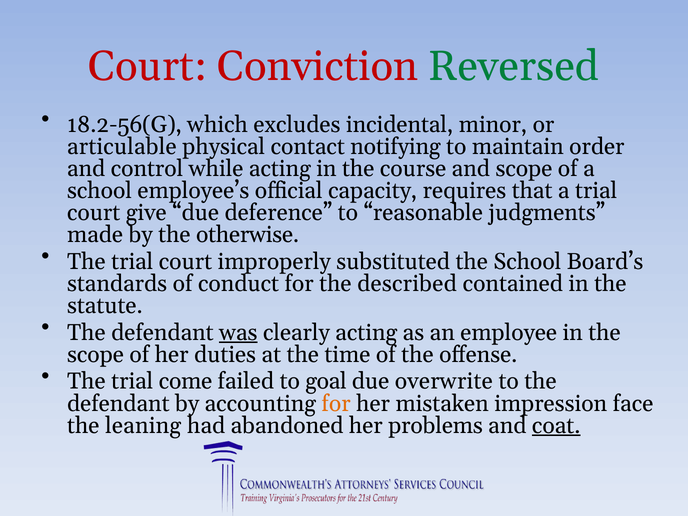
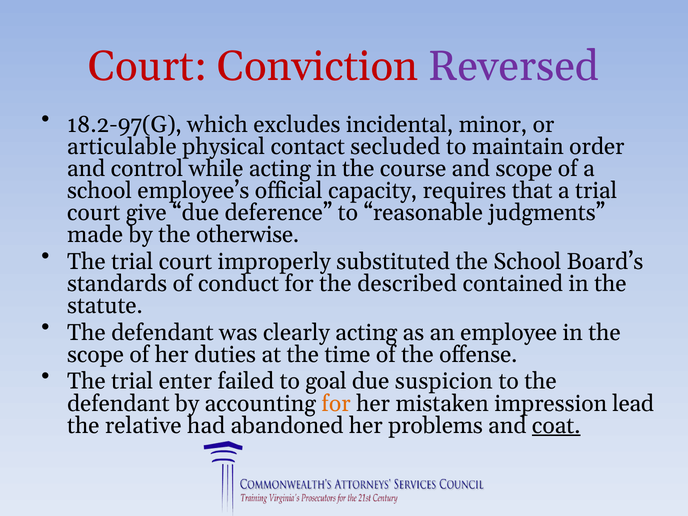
Reversed colour: green -> purple (514, 67)
18.2-56(G: 18.2-56(G -> 18.2-97(G (124, 125)
notifying: notifying -> secluded (395, 147)
was underline: present -> none (238, 333)
come: come -> enter (185, 381)
overwrite: overwrite -> suspicion (444, 381)
face: face -> lead (633, 403)
leaning: leaning -> relative (143, 425)
